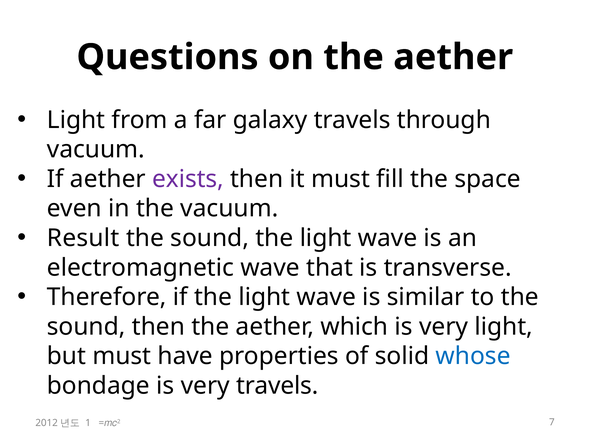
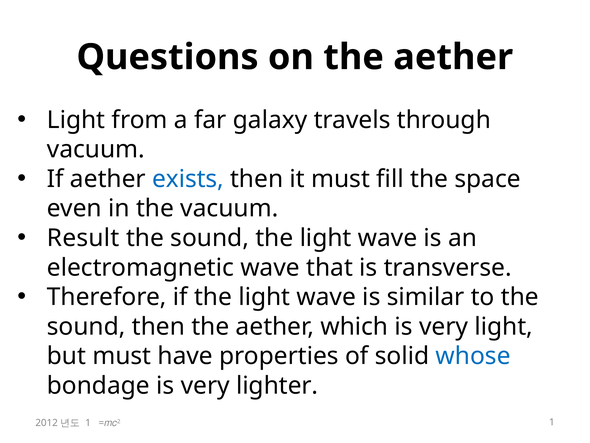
exists colour: purple -> blue (188, 179)
very travels: travels -> lighter (277, 385)
7: 7 -> 1 (552, 422)
